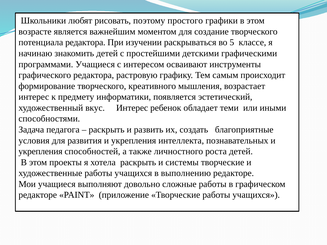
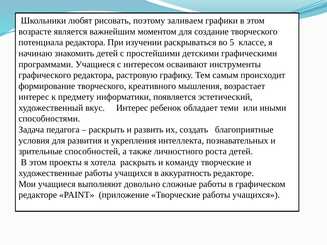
простого: простого -> заливаем (185, 21)
укрепления: укрепления -> зрительные (40, 152)
системы: системы -> команду (182, 162)
выполнению: выполнению -> аккуратность (186, 173)
